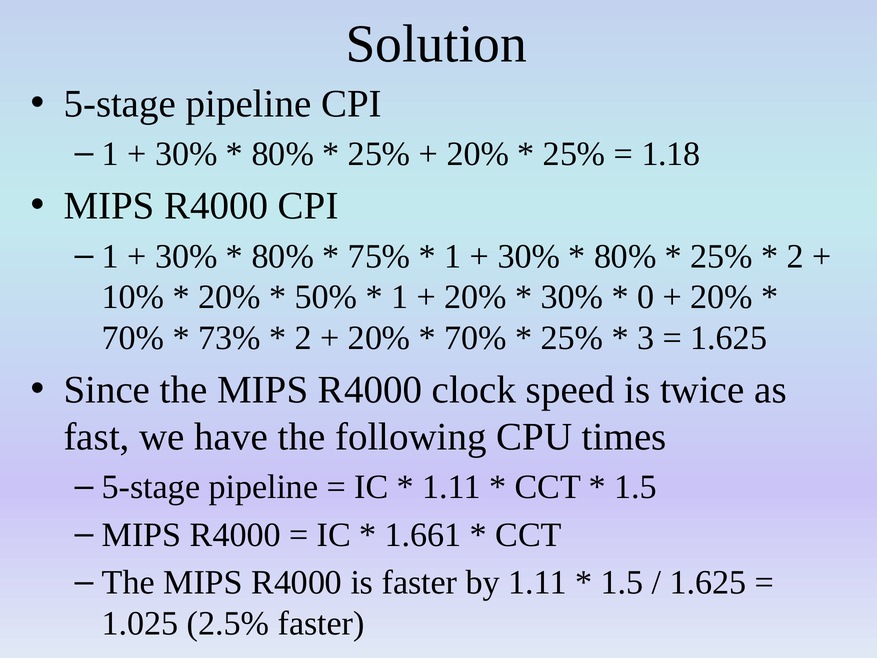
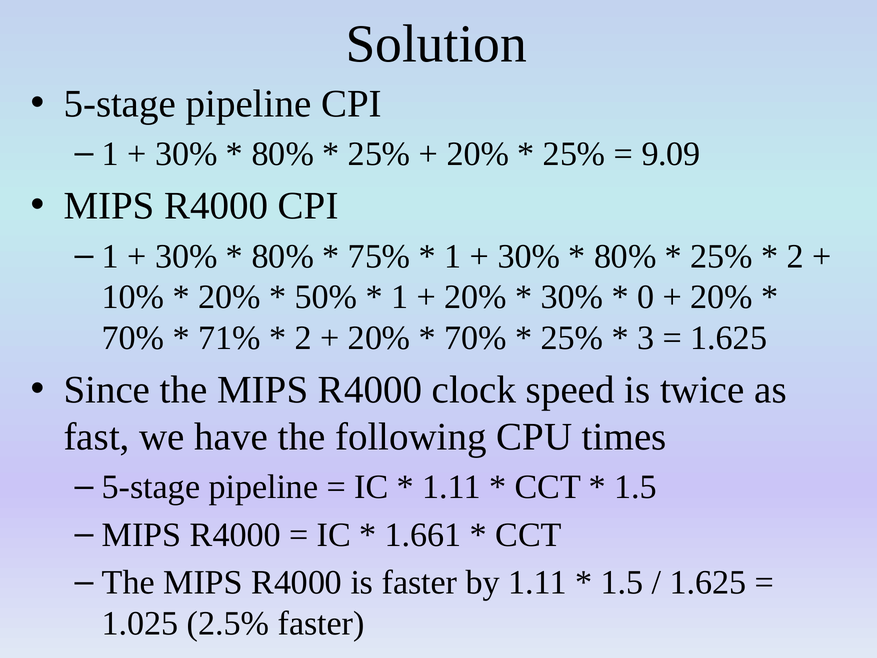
1.18: 1.18 -> 9.09 (671, 154)
73%: 73% -> 71% (230, 338)
